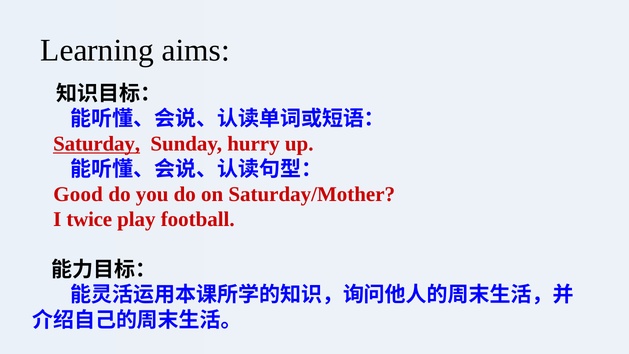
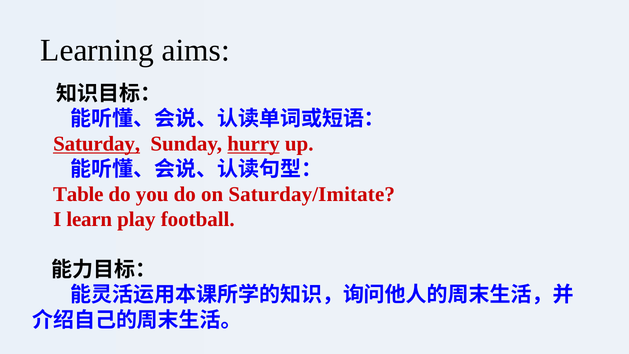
hurry underline: none -> present (253, 144)
Good: Good -> Table (78, 194)
Saturday/Mother: Saturday/Mother -> Saturday/Imitate (312, 194)
twice: twice -> learn (89, 219)
